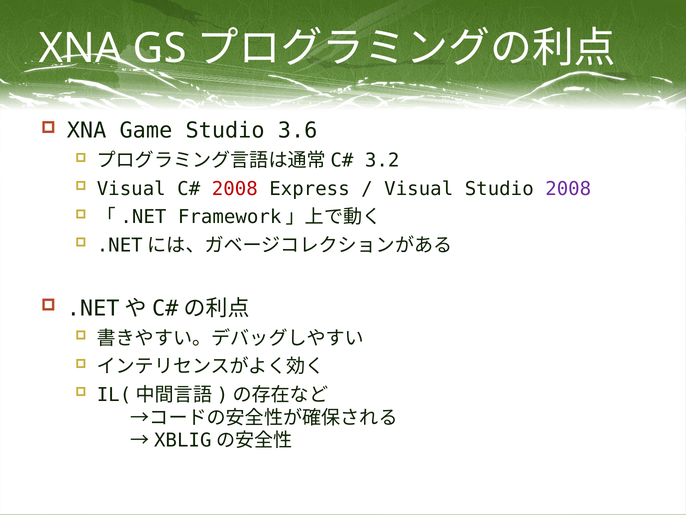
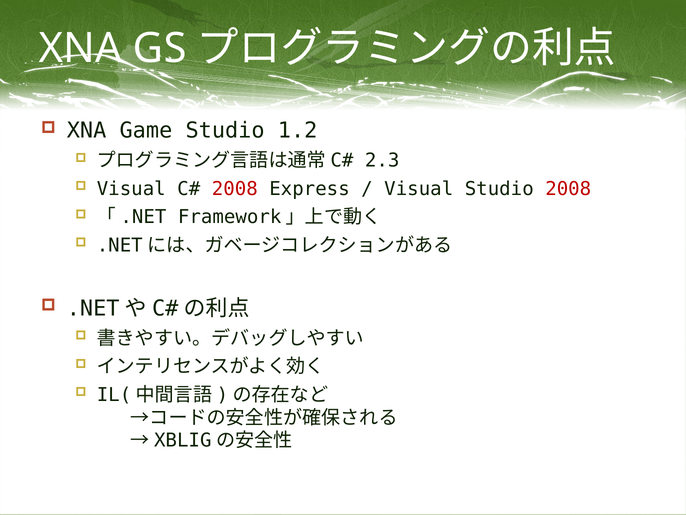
3.6: 3.6 -> 1.2 (298, 131)
3.2: 3.2 -> 2.3 (382, 160)
2008 colour: purple -> red (568, 189)
